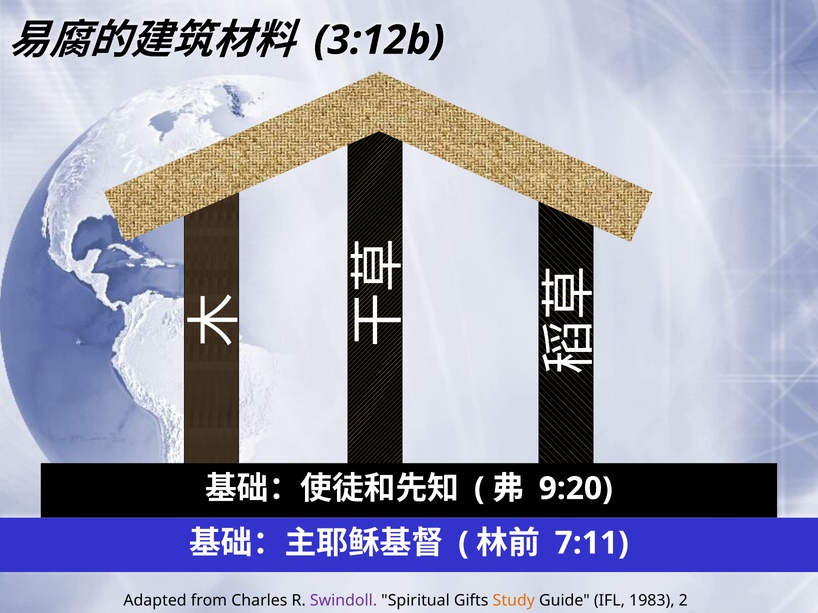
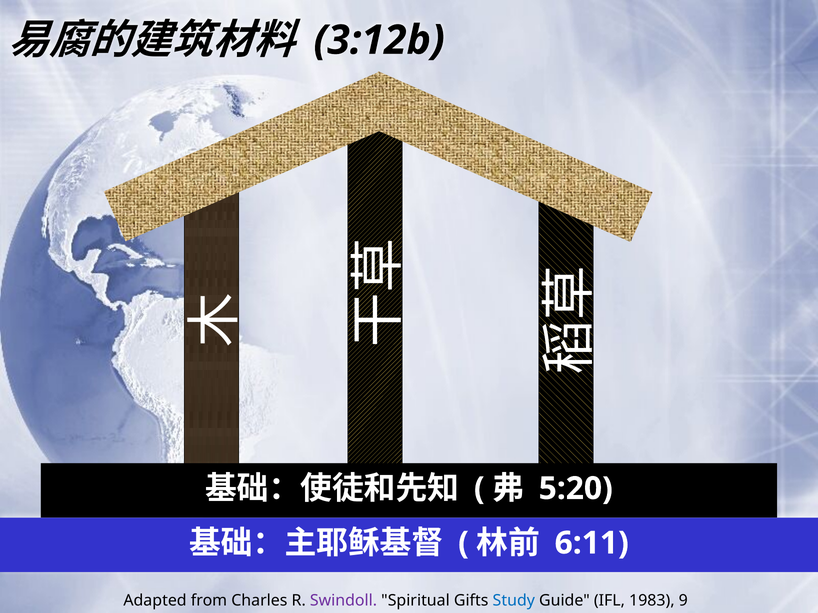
9:20: 9:20 -> 5:20 (576, 489)
7:11: 7:11 -> 6:11 (592, 543)
Study colour: orange -> blue (514, 601)
2: 2 -> 9 (683, 601)
